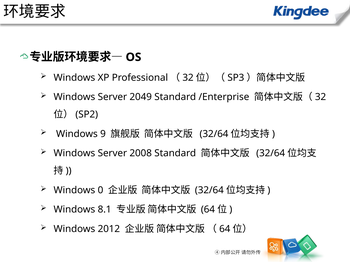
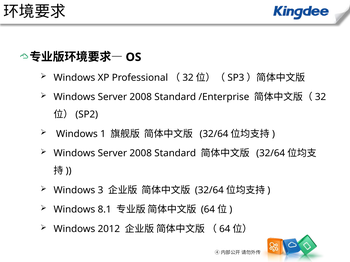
2049: 2049 -> 2008 (141, 97)
9: 9 -> 1 (103, 134)
0: 0 -> 3 (100, 190)
